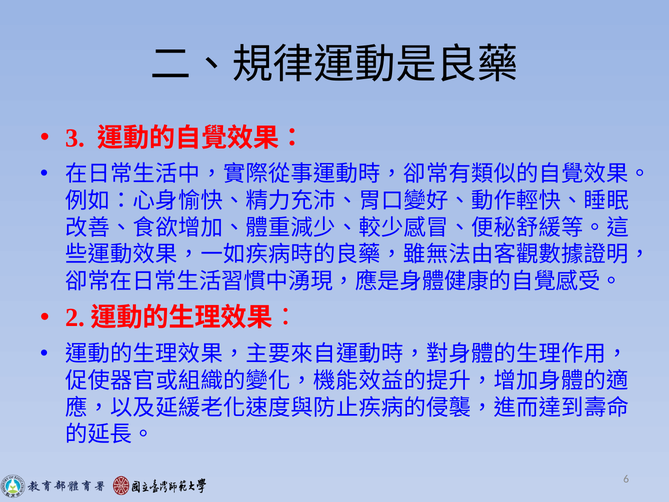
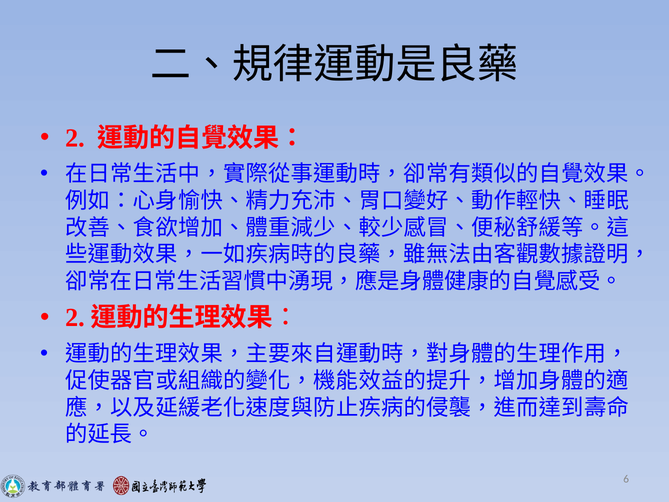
3: 3 -> 2 (75, 138)
